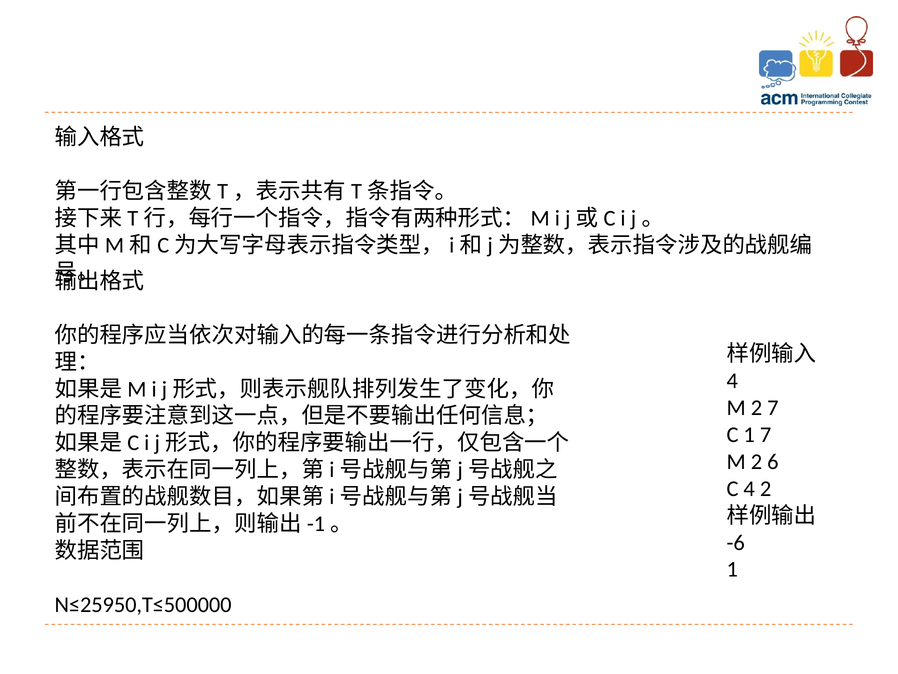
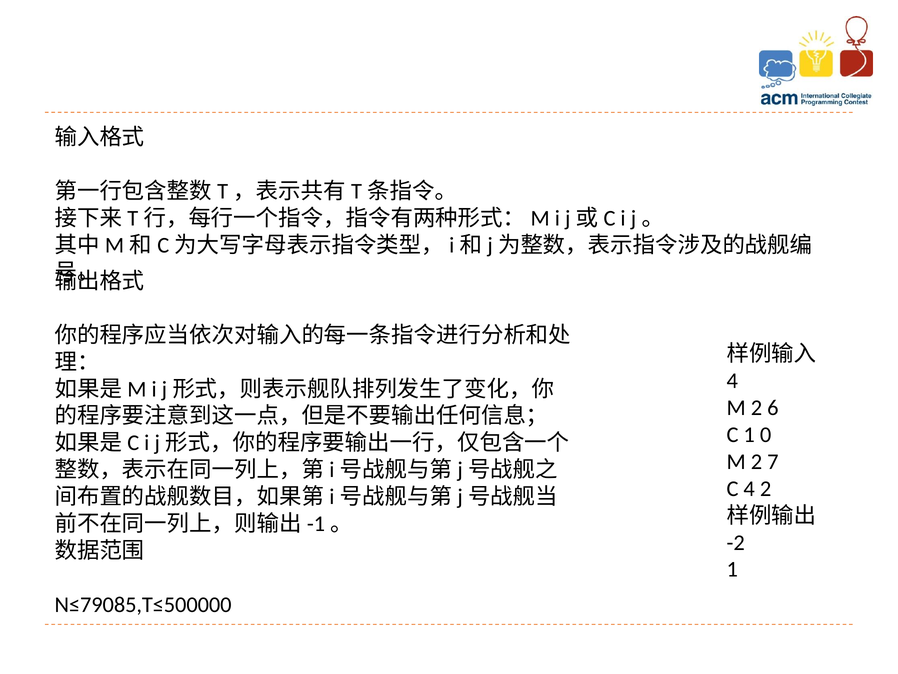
2 7: 7 -> 6 (773, 407)
1 7: 7 -> 0 (766, 434)
6: 6 -> 7 (773, 461)
-6: -6 -> -2 (736, 542)
N≤25950,T≤500000: N≤25950,T≤500000 -> N≤79085,T≤500000 (143, 604)
